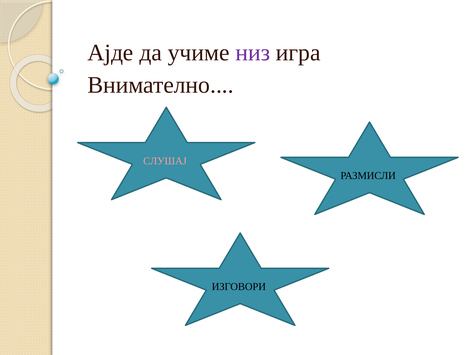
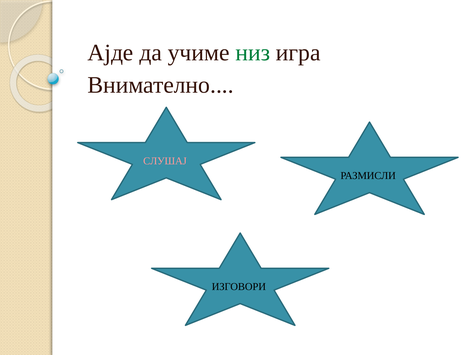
низ colour: purple -> green (253, 53)
